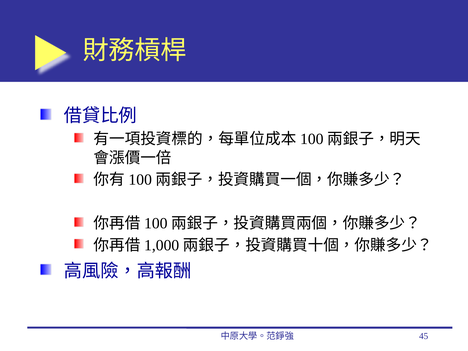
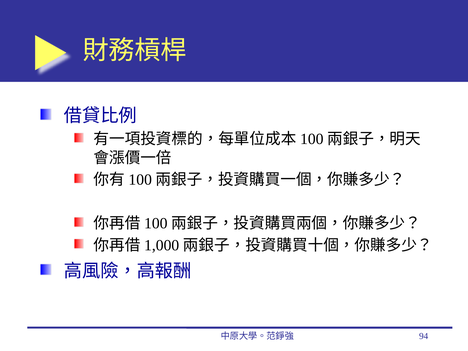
45: 45 -> 94 (424, 336)
